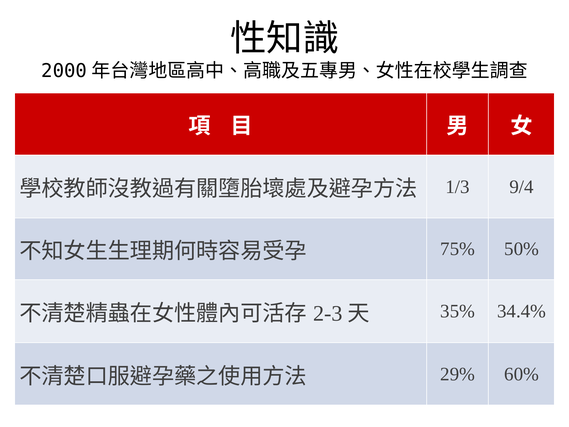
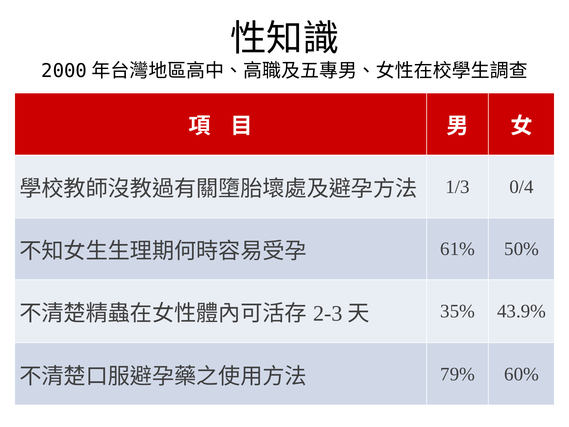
9/4: 9/4 -> 0/4 (522, 187)
75%: 75% -> 61% (458, 249)
34.4%: 34.4% -> 43.9% (522, 311)
29%: 29% -> 79% (458, 374)
